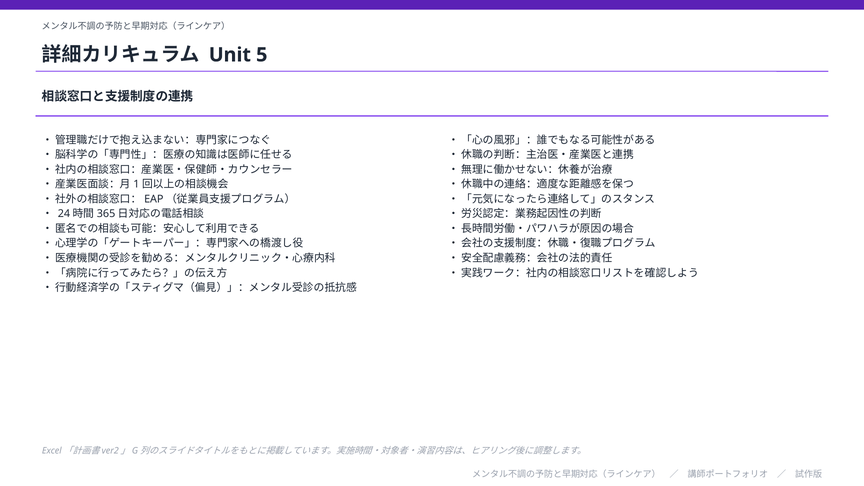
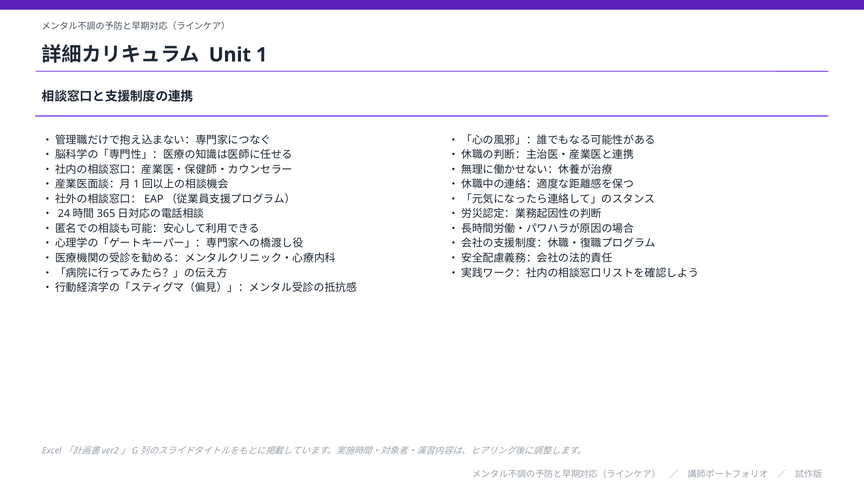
5: 5 -> 1 (262, 55)
